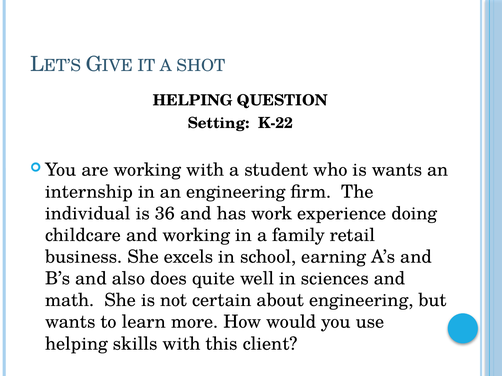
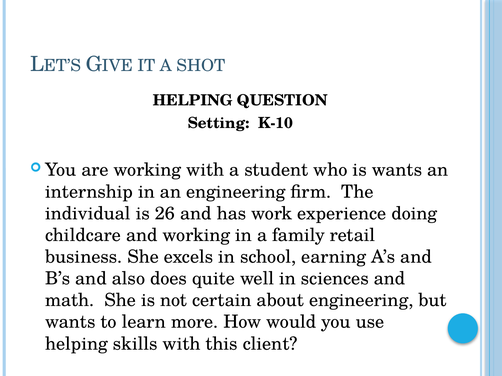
K-22: K-22 -> K-10 (276, 123)
36: 36 -> 26 (165, 214)
